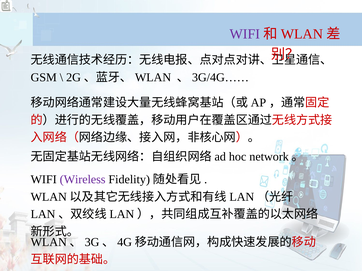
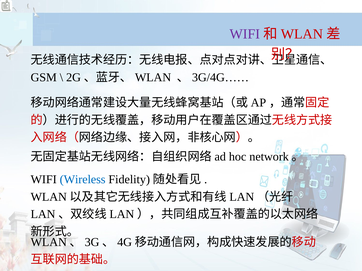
Wireless colour: purple -> blue (83, 180)
